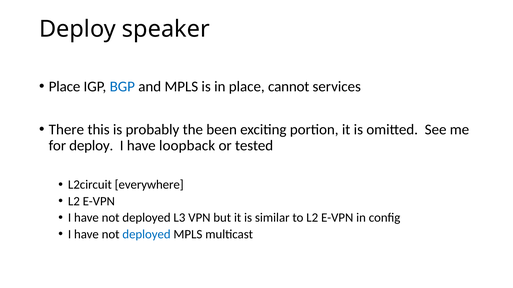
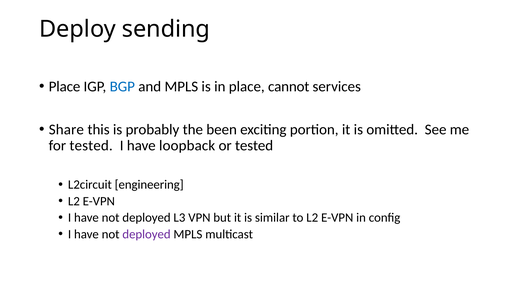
speaker: speaker -> sending (166, 29)
There: There -> Share (66, 130)
for deploy: deploy -> tested (91, 146)
everywhere: everywhere -> engineering (149, 185)
deployed colour: blue -> purple (147, 235)
